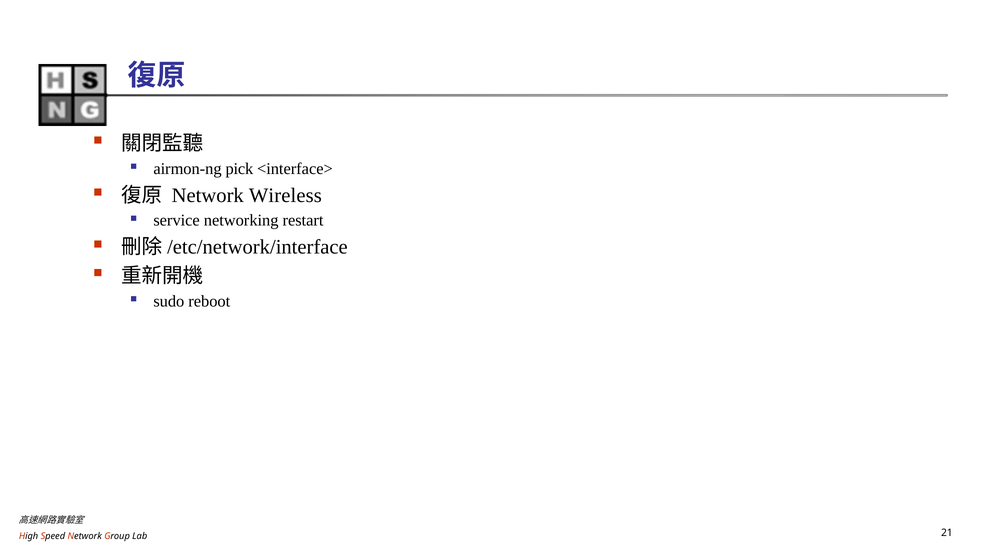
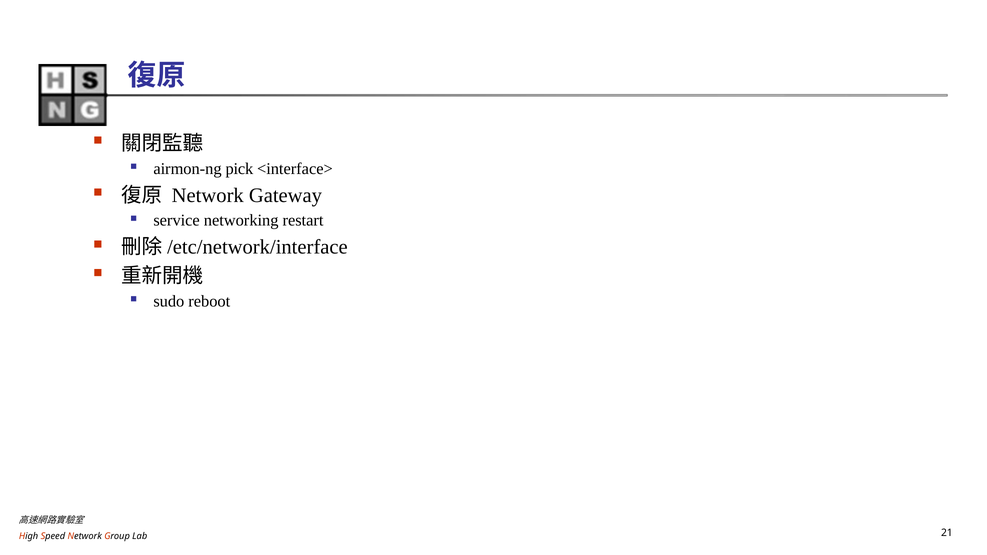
Wireless: Wireless -> Gateway (285, 195)
